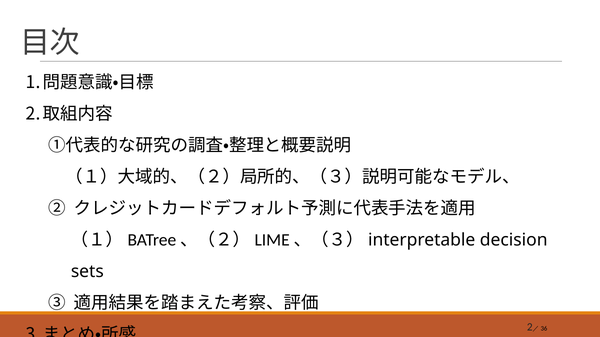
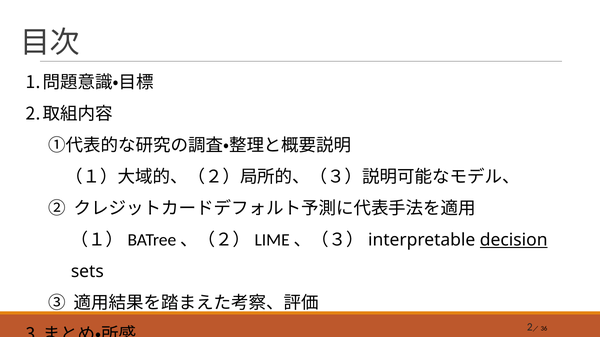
decision underline: none -> present (514, 240)
